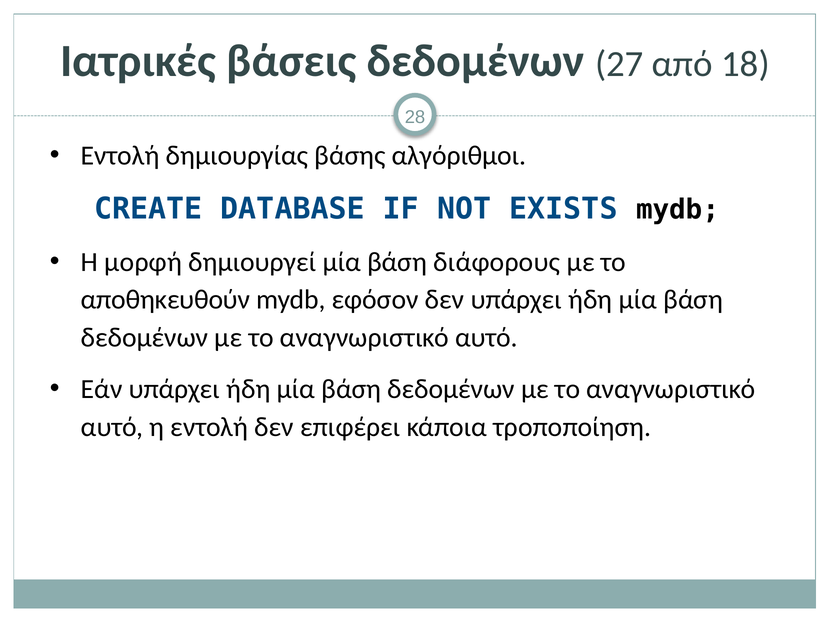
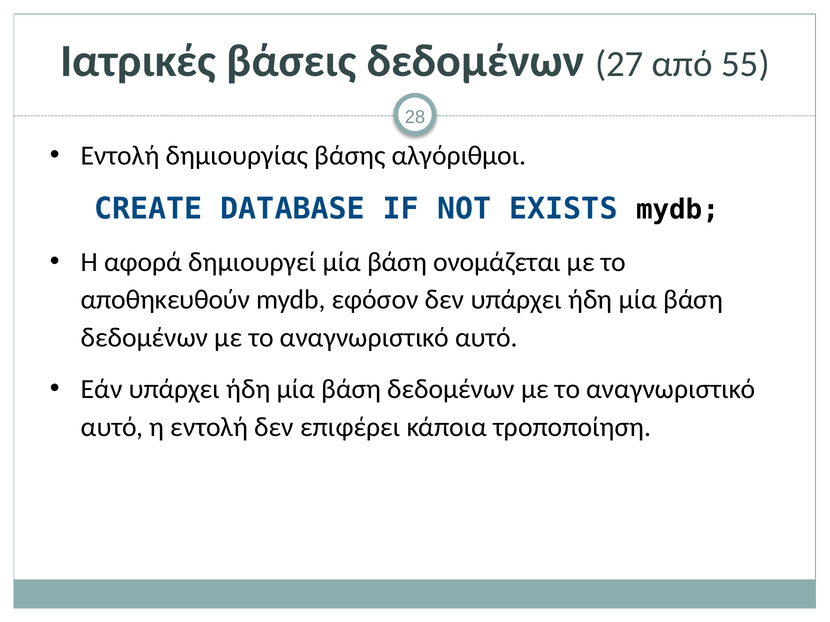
18: 18 -> 55 (745, 64)
μορφή: μορφή -> αφορά (143, 262)
διάφορους: διάφορους -> ονομάζεται (497, 262)
